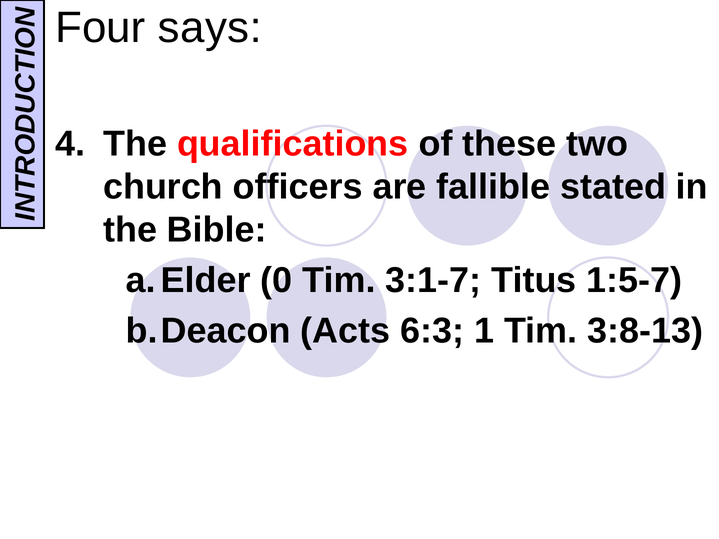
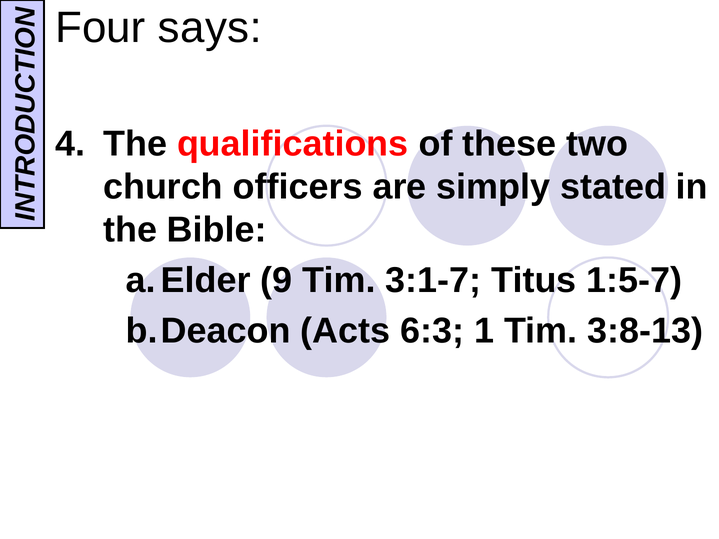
fallible: fallible -> simply (493, 187)
0: 0 -> 9 (276, 281)
